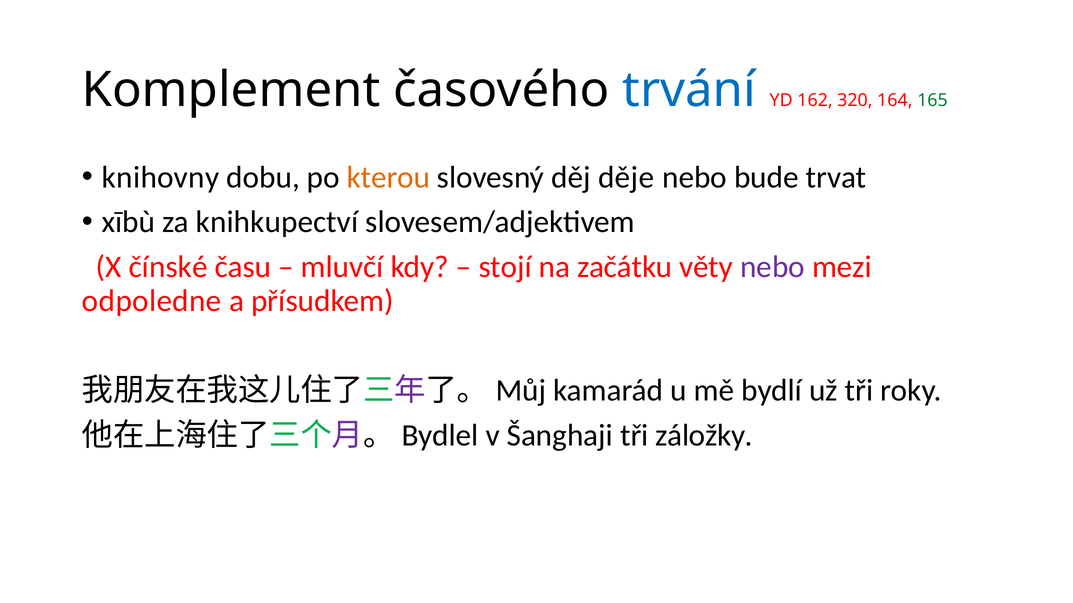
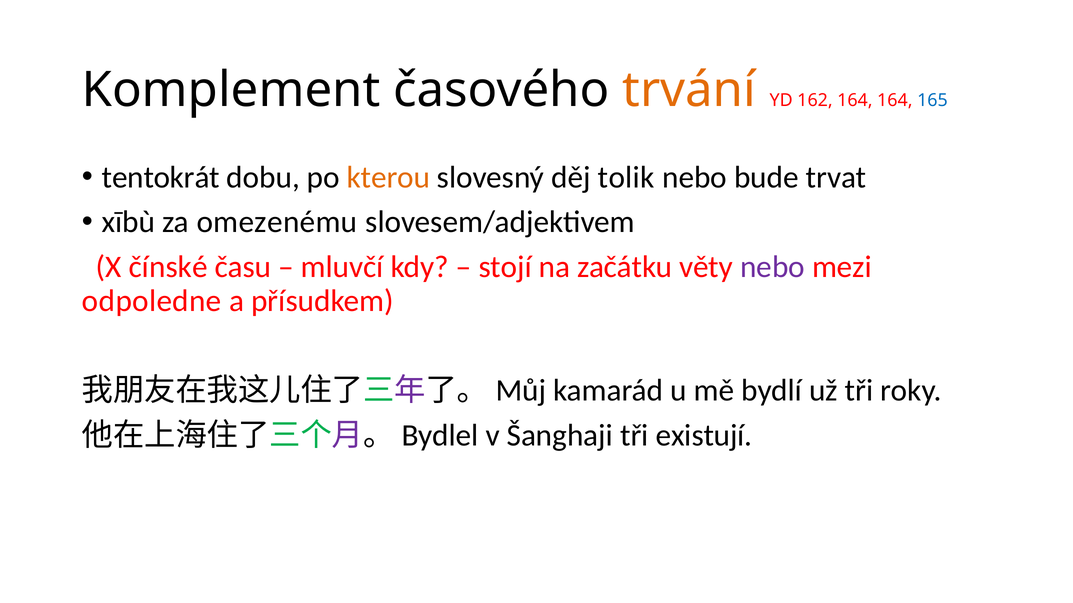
trvání colour: blue -> orange (689, 90)
162 320: 320 -> 164 (855, 100)
165 colour: green -> blue (932, 100)
knihovny: knihovny -> tentokrát (161, 177)
děje: děje -> tolik (626, 177)
knihkupectví: knihkupectví -> omezenému (277, 222)
záložky: záložky -> existují (704, 436)
